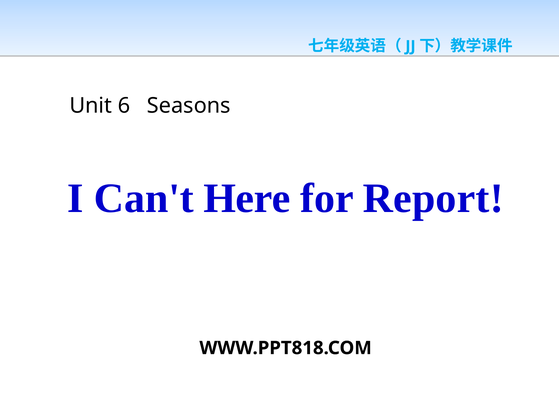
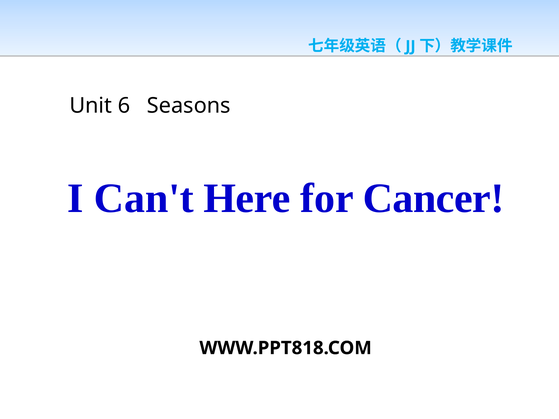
Report: Report -> Cancer (434, 199)
